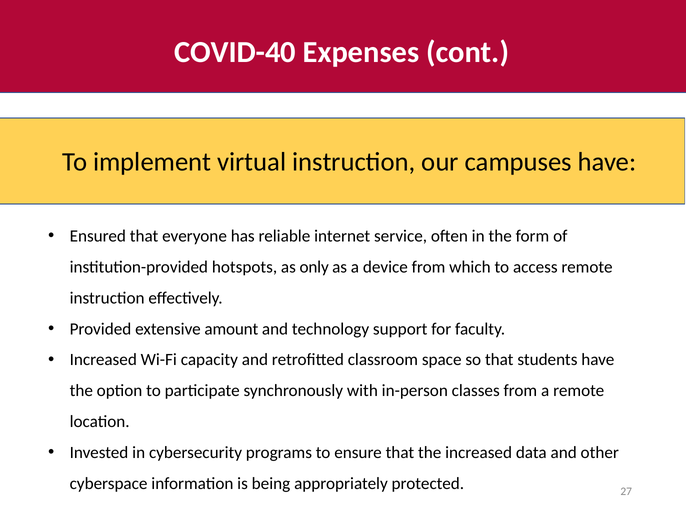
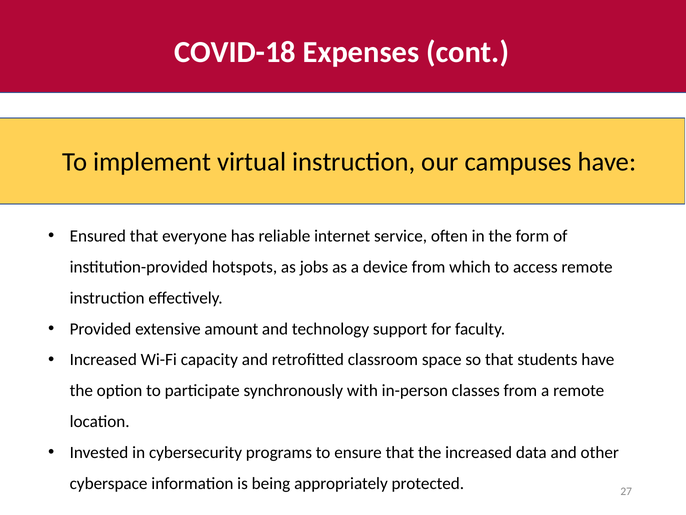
COVID-40: COVID-40 -> COVID-18 (235, 52)
only: only -> jobs (314, 267)
